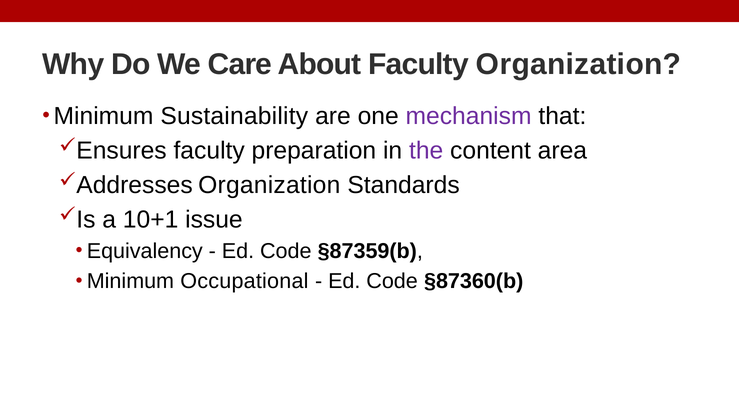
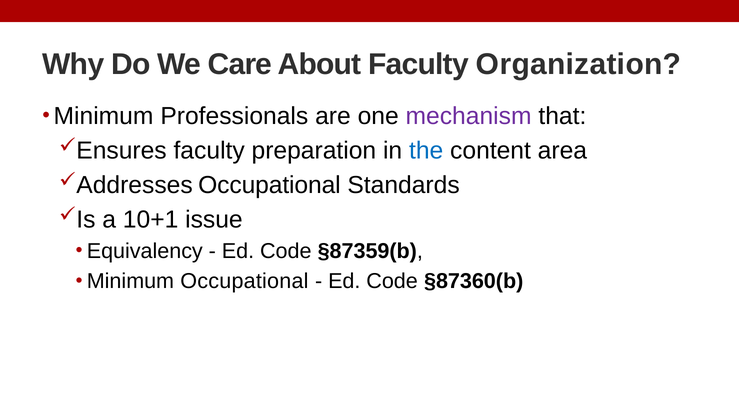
Sustainability: Sustainability -> Professionals (234, 116)
the colour: purple -> blue (426, 151)
Organization: Organization -> Occupational (269, 185)
